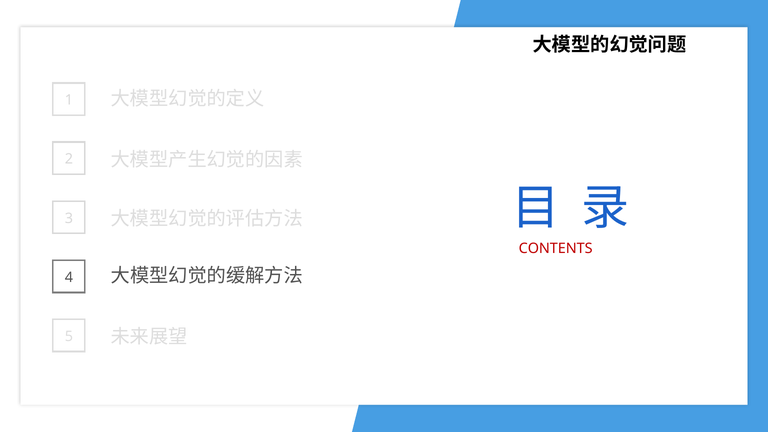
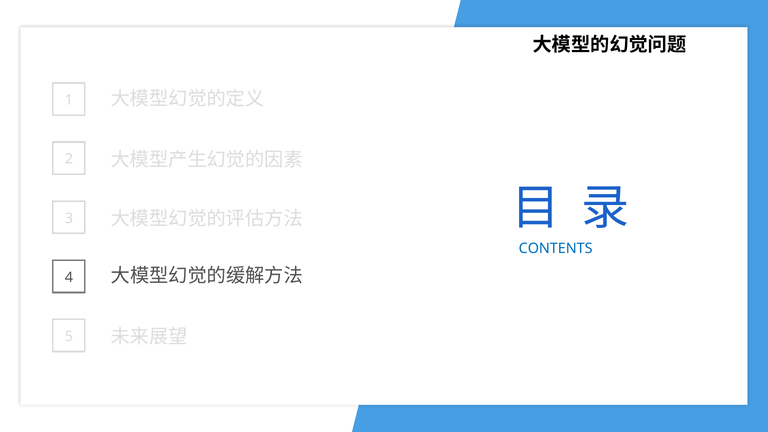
CONTENTS colour: red -> blue (556, 249)
